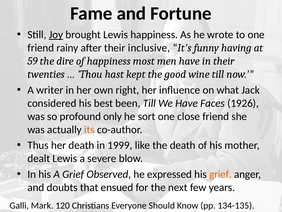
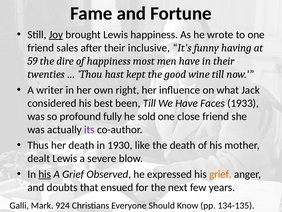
rainy: rainy -> sales (67, 48)
1926: 1926 -> 1933 (243, 103)
only: only -> fully (113, 116)
sort: sort -> sold (147, 116)
its colour: orange -> purple (89, 129)
1999: 1999 -> 1930 (120, 145)
his underline: none -> present (45, 174)
120: 120 -> 924 (63, 205)
